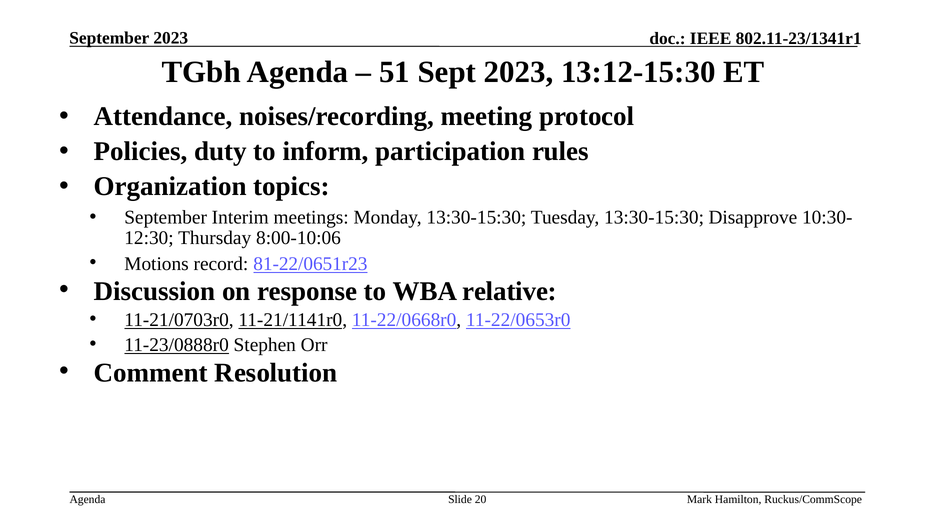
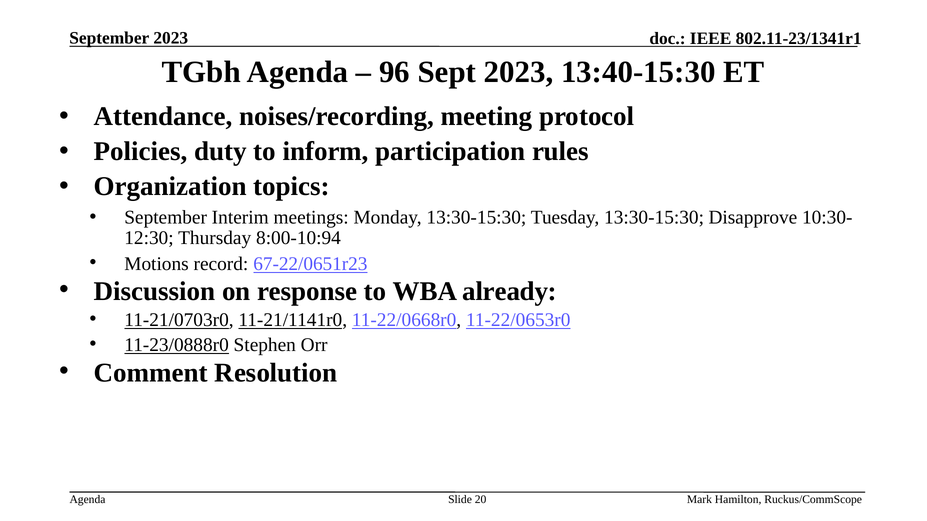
51: 51 -> 96 (394, 72)
13:12-15:30: 13:12-15:30 -> 13:40-15:30 (638, 72)
8:00-10:06: 8:00-10:06 -> 8:00-10:94 (299, 238)
81-22/0651r23: 81-22/0651r23 -> 67-22/0651r23 (310, 264)
relative: relative -> already (510, 292)
